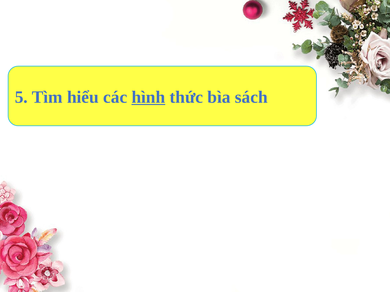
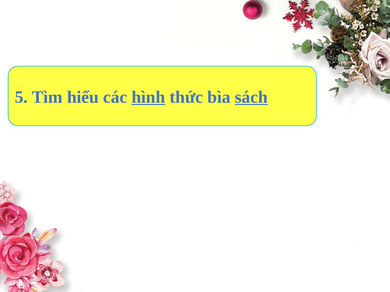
sách underline: none -> present (251, 97)
